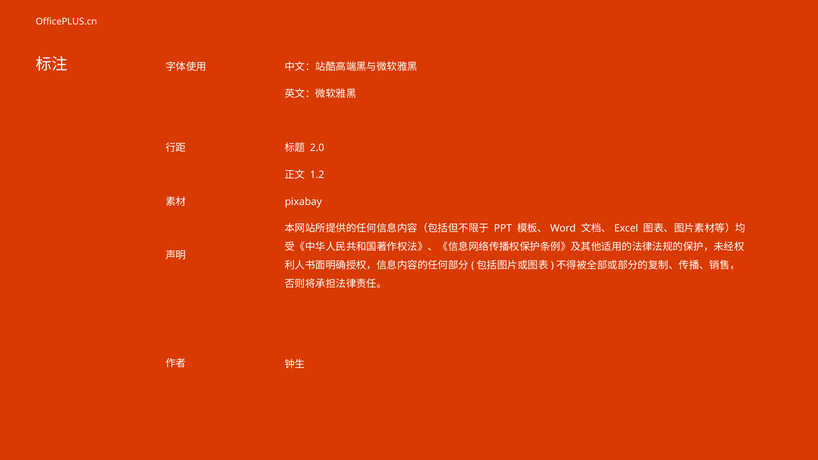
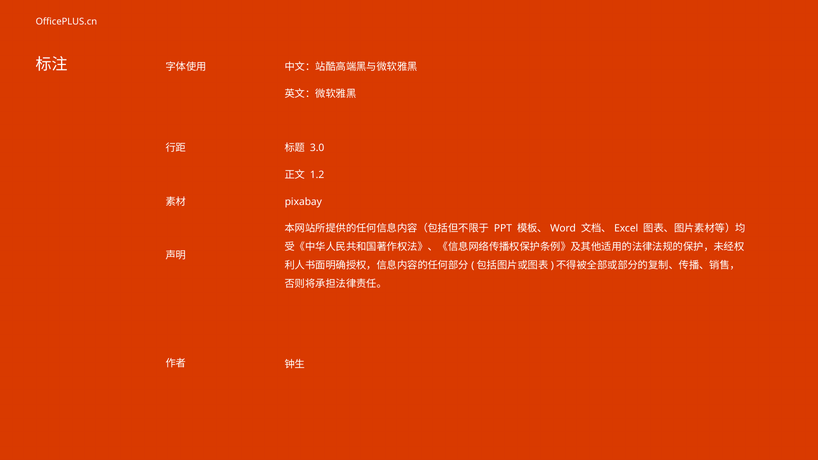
2.0: 2.0 -> 3.0 (317, 148)
